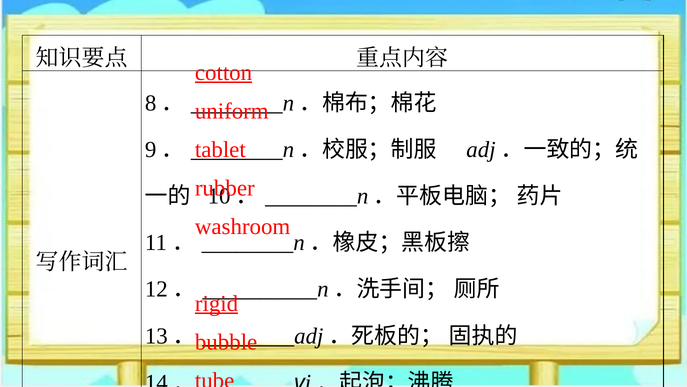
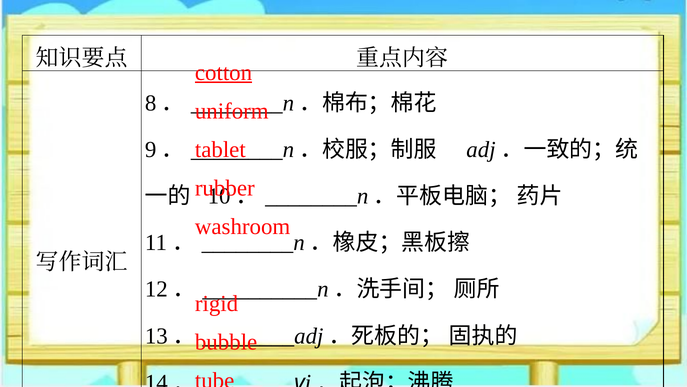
rigid underline: present -> none (217, 303)
